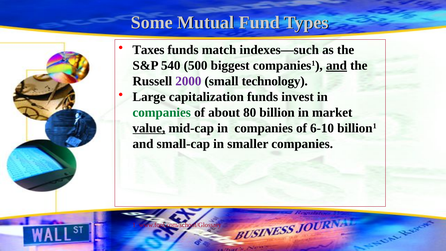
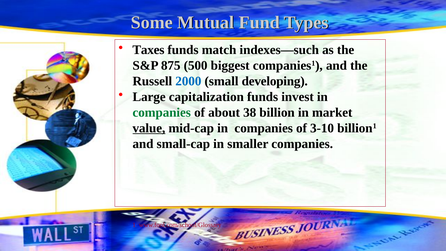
540: 540 -> 875 (171, 66)
and underline: present -> none (336, 66)
2000 colour: purple -> blue (188, 81)
technology: technology -> developing (275, 81)
80: 80 -> 38 (250, 112)
6-10: 6-10 -> 3-10 (322, 128)
